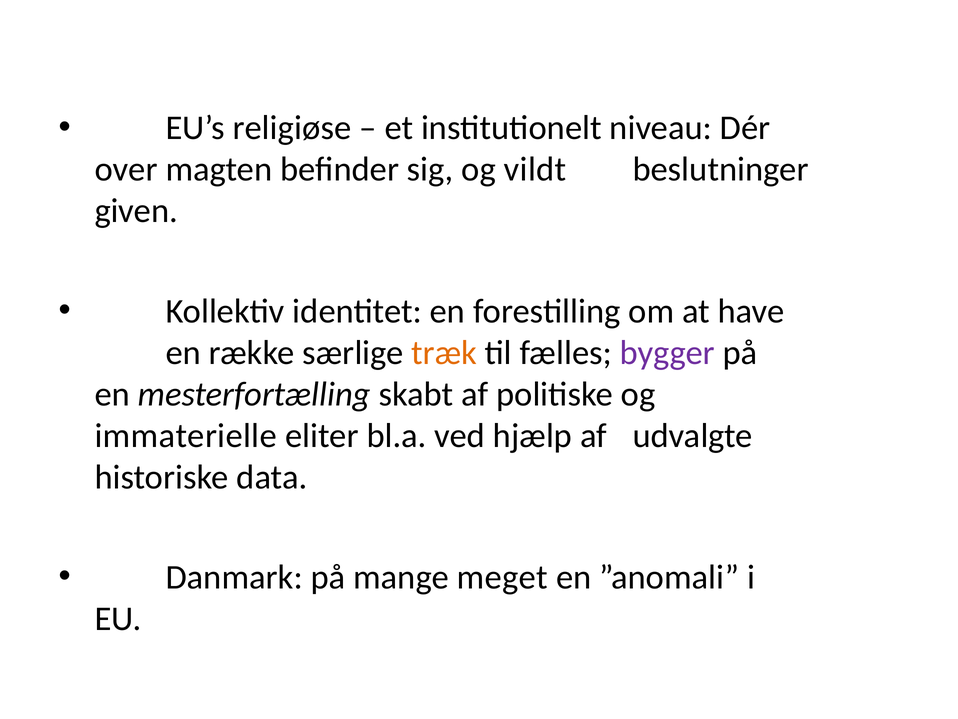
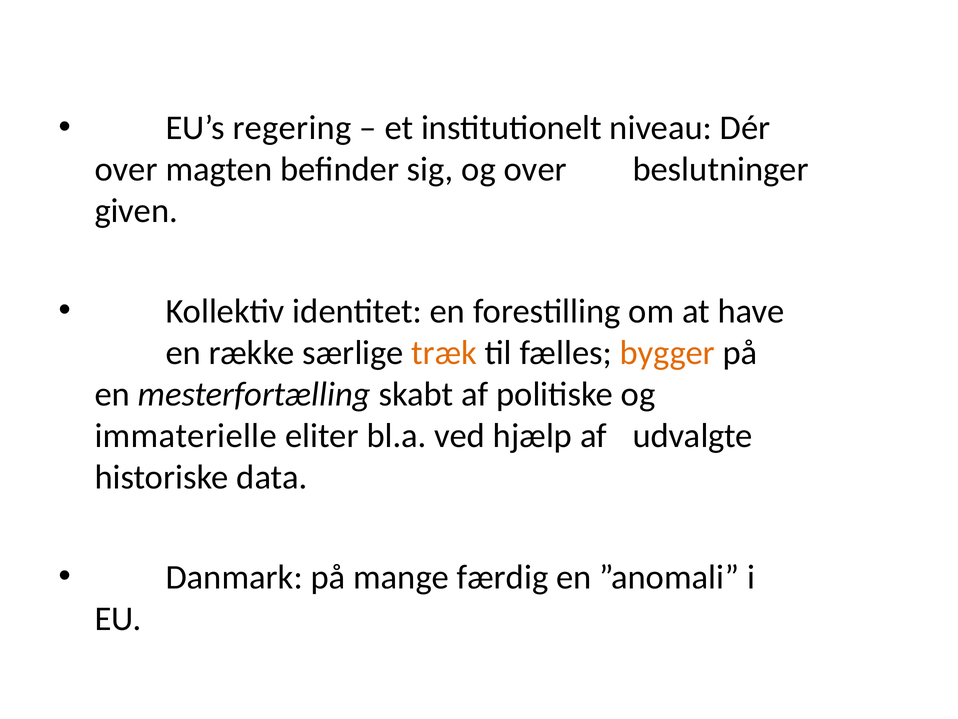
religiøse: religiøse -> regering (292, 128)
og vildt: vildt -> over (535, 169)
bygger colour: purple -> orange (667, 352)
meget: meget -> færdig (502, 577)
